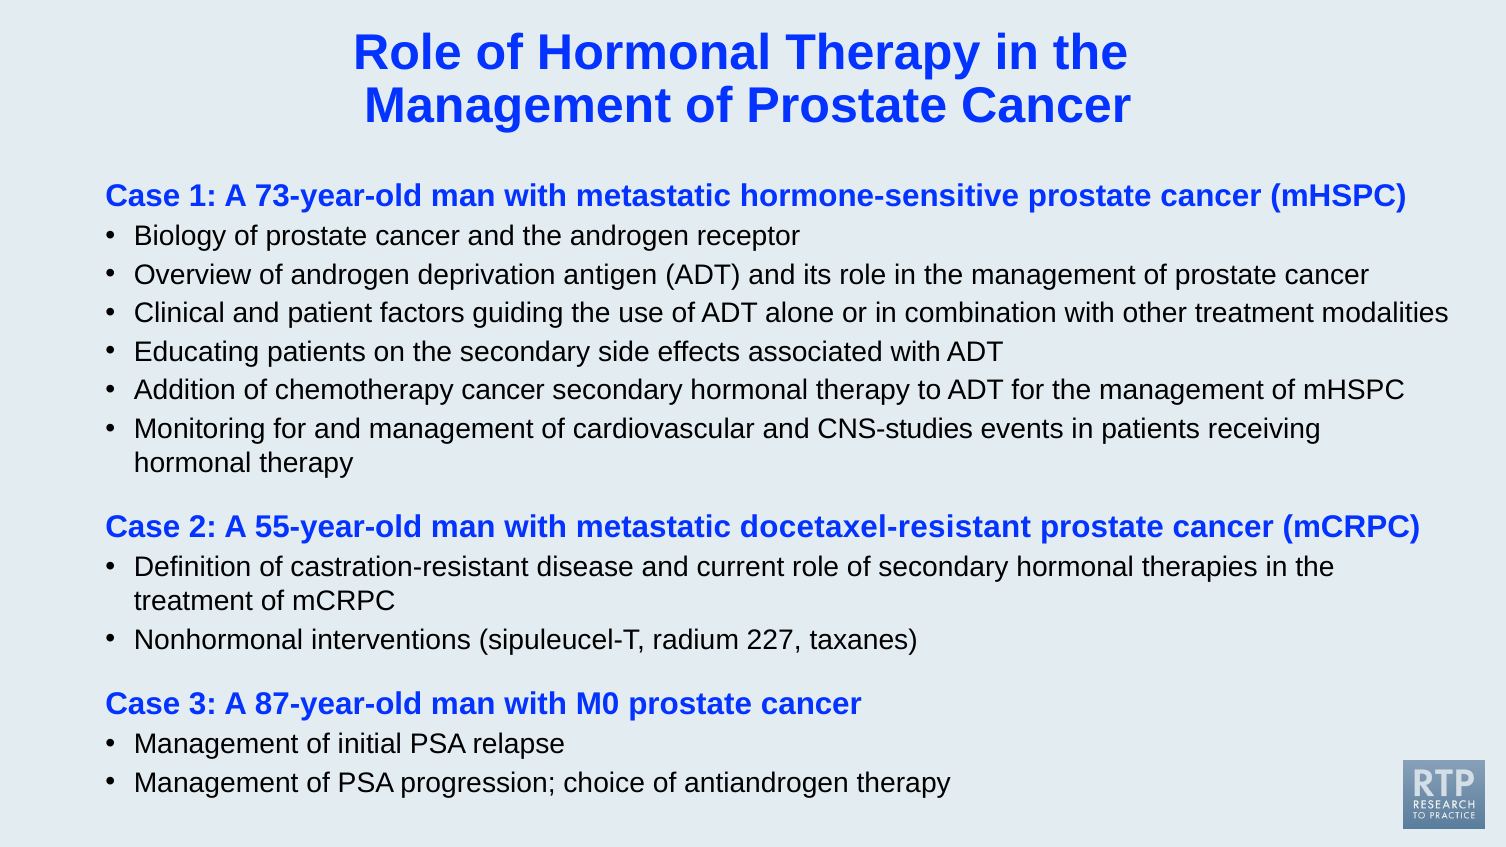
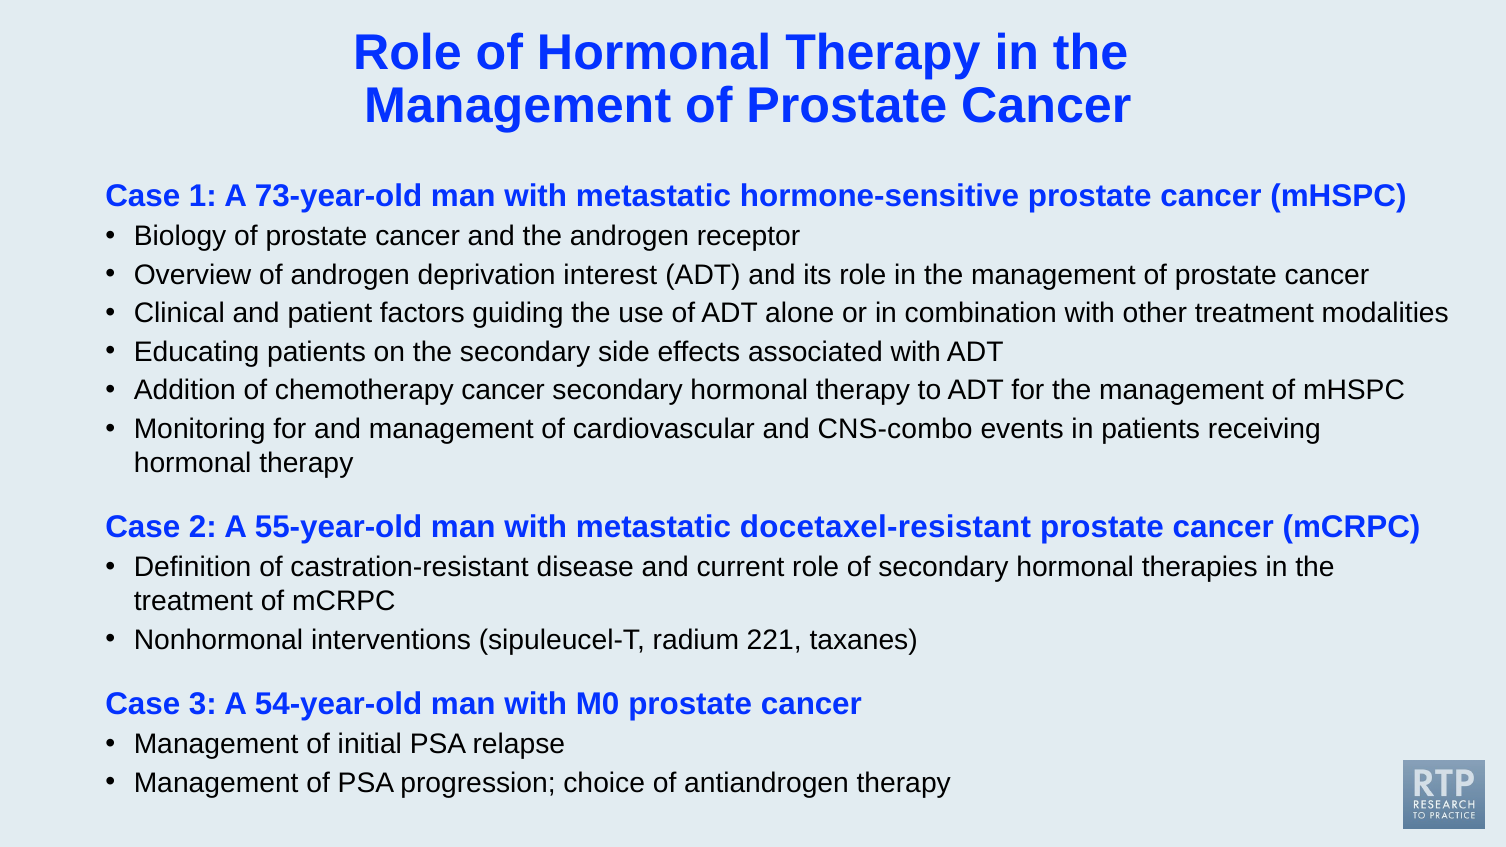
antigen: antigen -> interest (610, 275)
CNS-studies: CNS-studies -> CNS-combo (895, 429)
227: 227 -> 221 (774, 640)
87-year-old: 87-year-old -> 54-year-old (339, 704)
